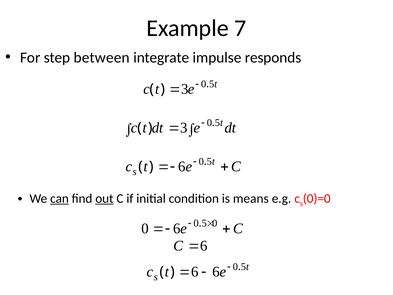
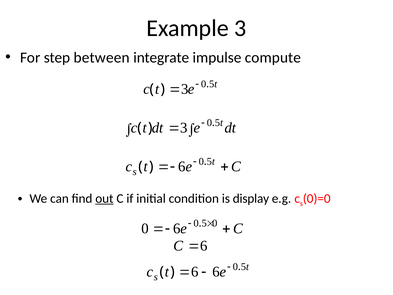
Example 7: 7 -> 3 (240, 28)
responds: responds -> compute (273, 57)
can underline: present -> none (59, 198)
means: means -> display (251, 198)
